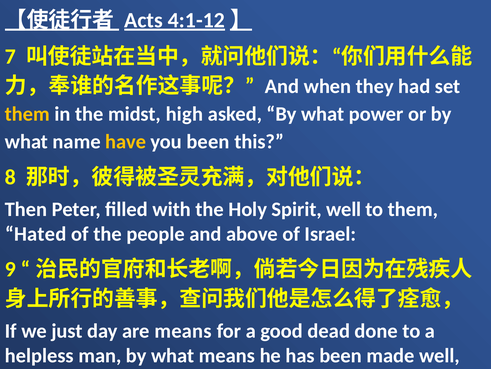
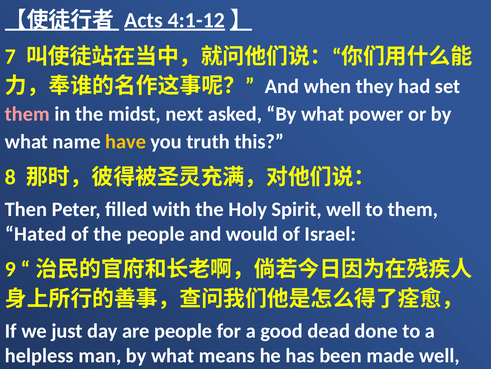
them colour: yellow -> pink (27, 114)
high: high -> next (184, 114)
you been: been -> truth (208, 141)
above: above -> would (252, 233)
are means: means -> people (183, 330)
